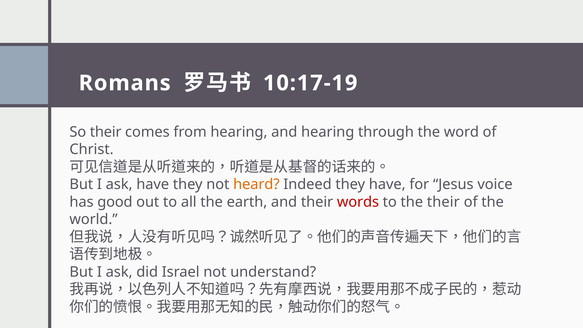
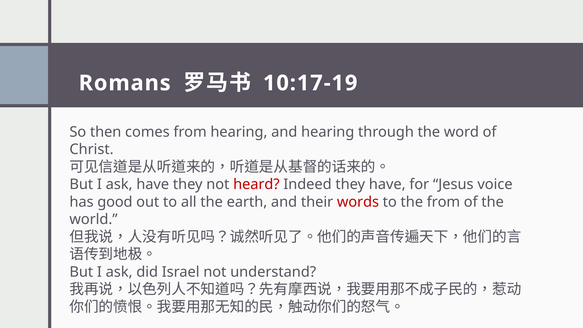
So their: their -> then (106, 132)
heard colour: orange -> red (256, 184)
the their: their -> from (443, 202)
